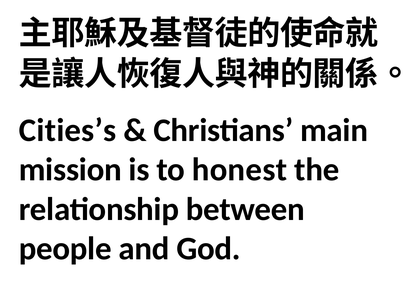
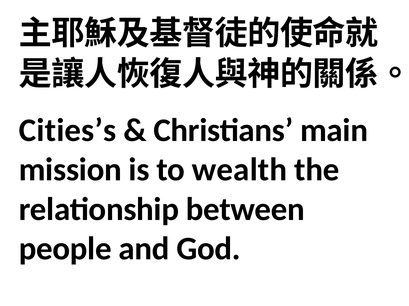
honest: honest -> wealth (239, 170)
